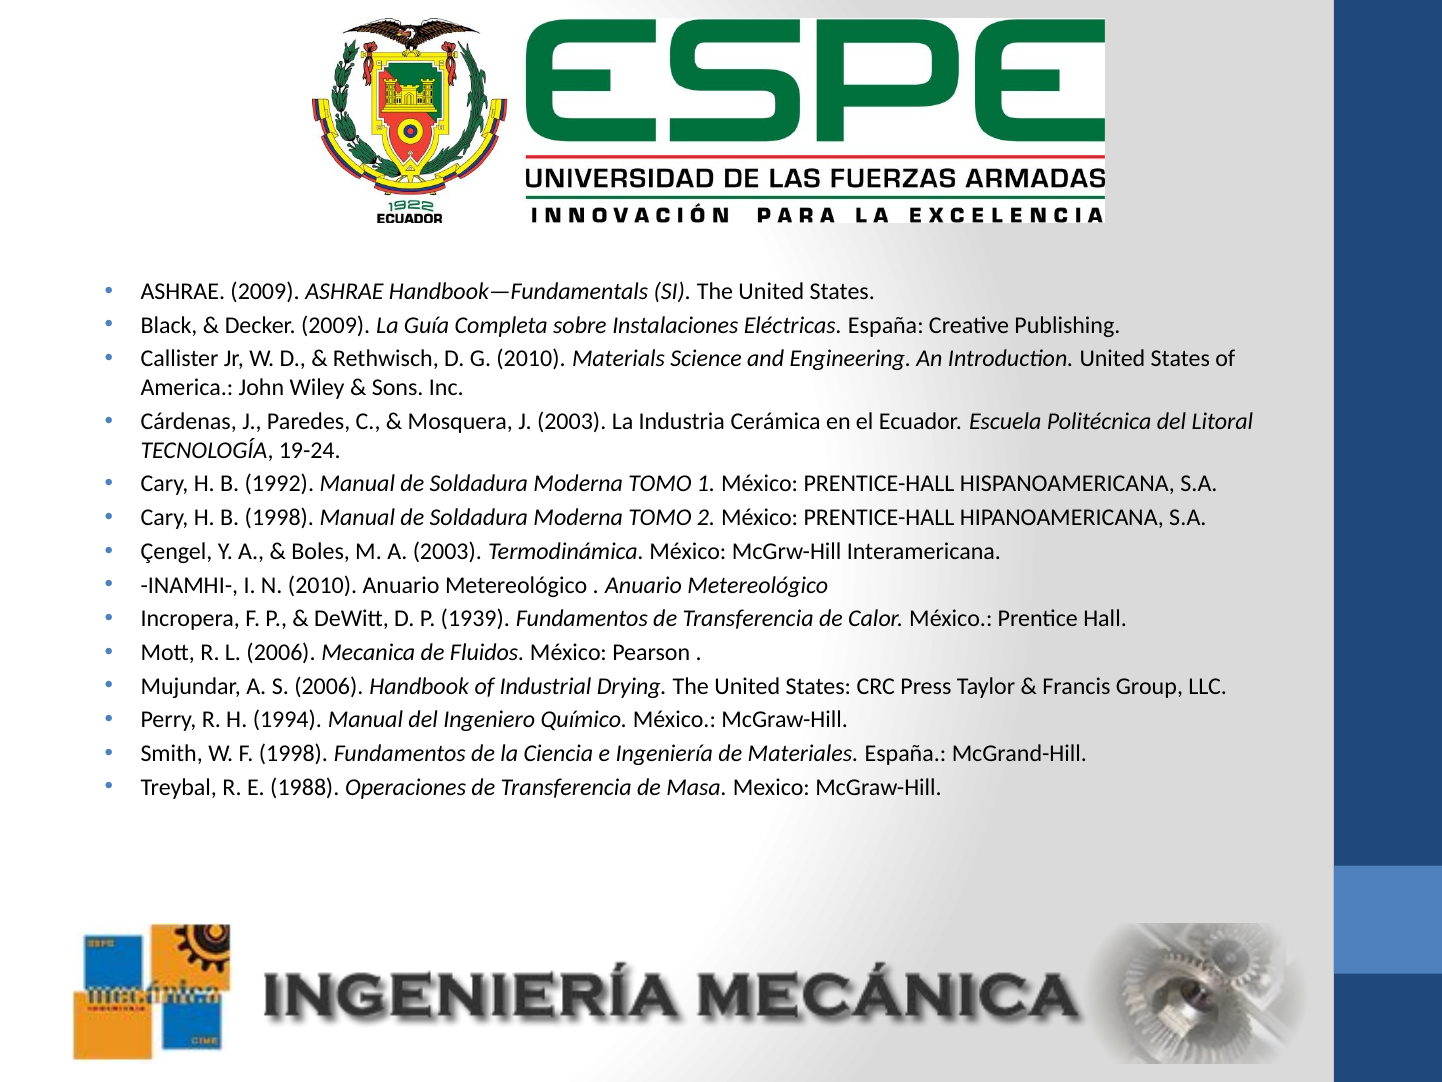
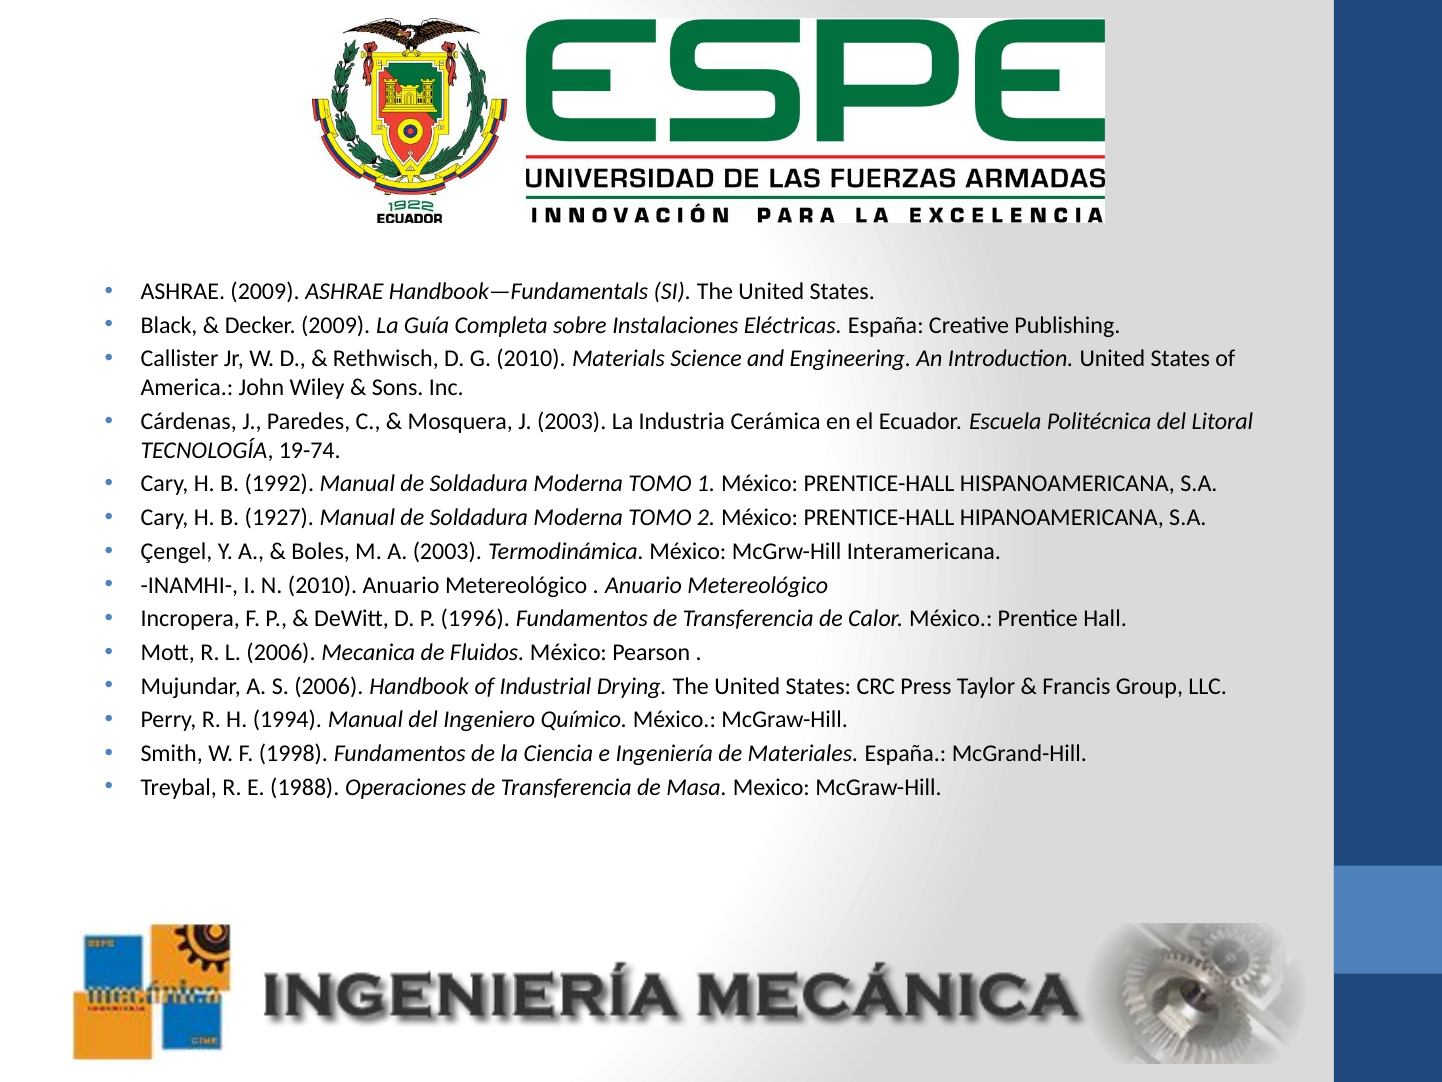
19-24: 19-24 -> 19-74 (310, 450)
B 1998: 1998 -> 1927 (279, 517)
1939: 1939 -> 1996 (475, 618)
